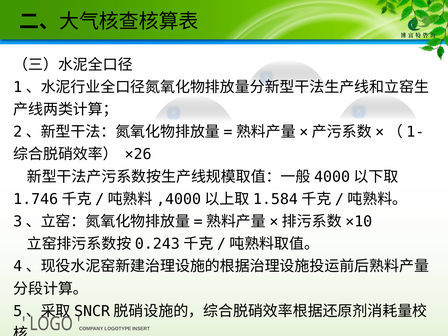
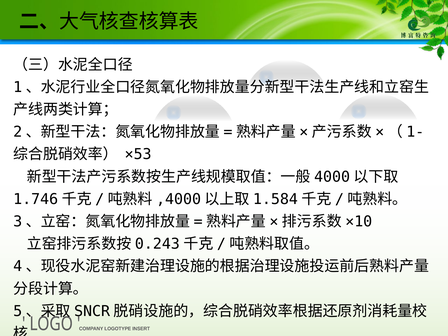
×26: ×26 -> ×53 (138, 154)
